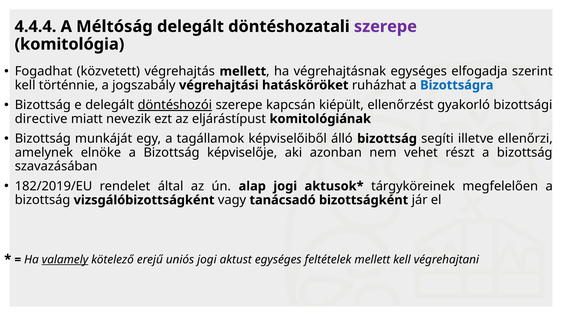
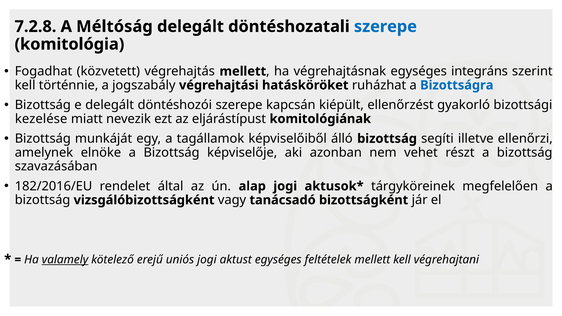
4.4.4: 4.4.4 -> 7.2.8 (35, 27)
szerepe colour: purple -> blue (385, 27)
elfogadja: elfogadja -> integráns (480, 71)
döntéshozói underline: present -> none (175, 105)
directive: directive -> kezelése (41, 119)
182/2019/EU: 182/2019/EU -> 182/2016/EU (54, 186)
